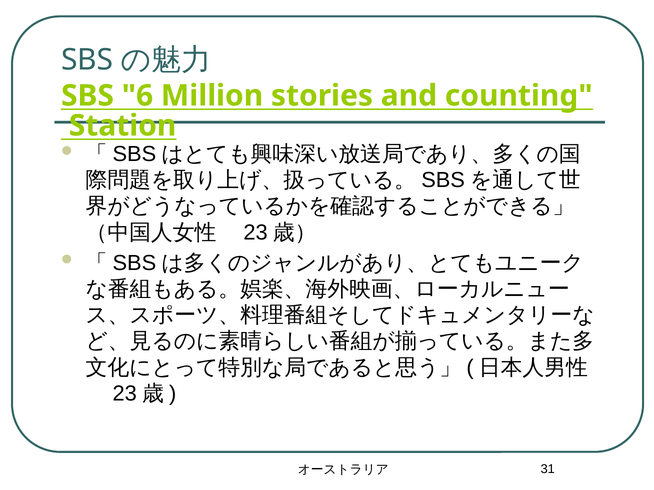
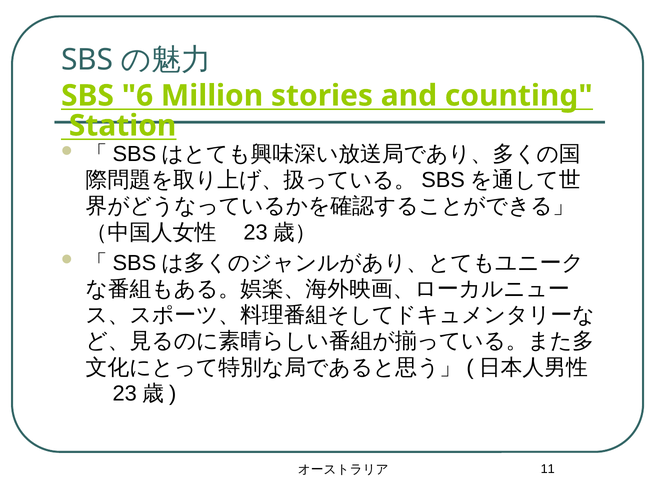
31: 31 -> 11 (548, 470)
